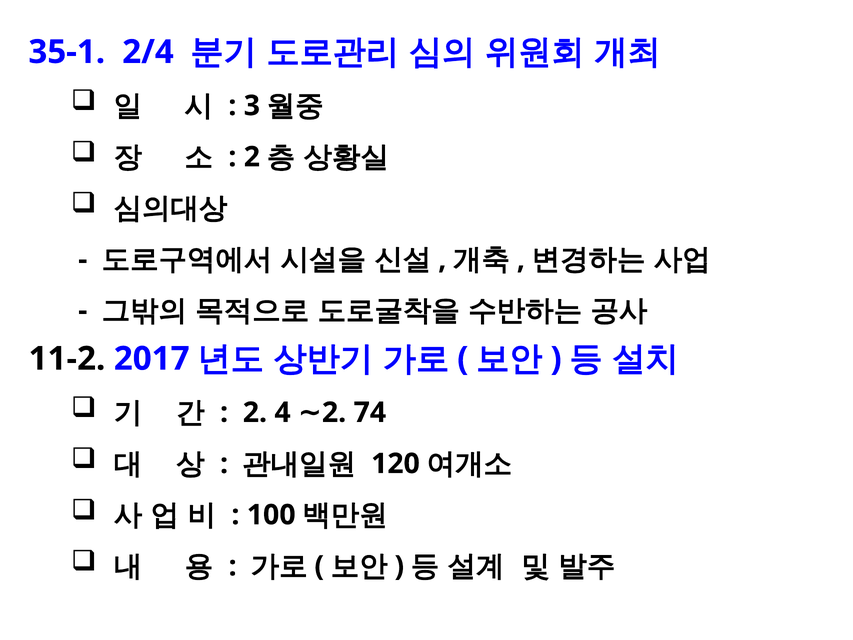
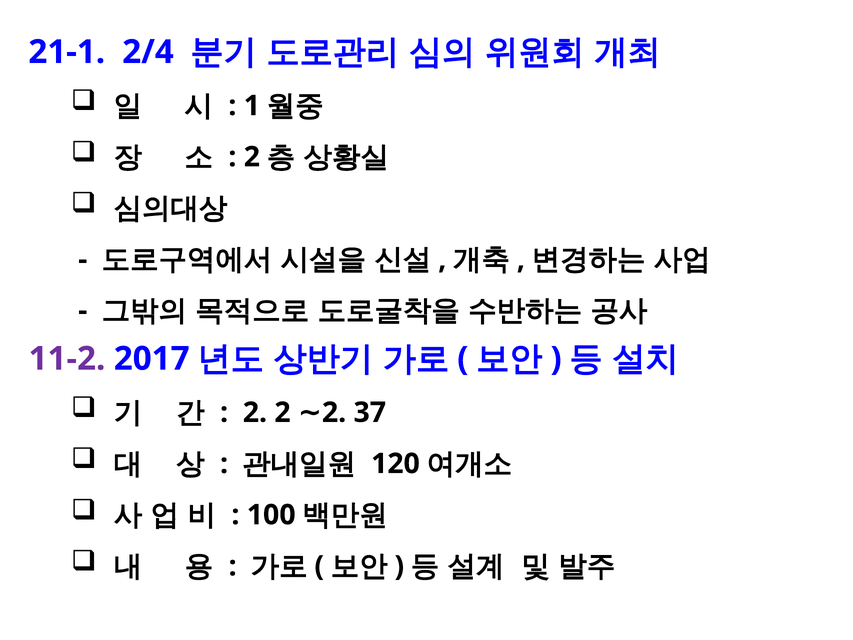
35-1: 35-1 -> 21-1 (67, 52)
3: 3 -> 1 (252, 106)
11-2 colour: black -> purple (67, 359)
4: 4 -> 2 (283, 412)
74: 74 -> 37 (370, 412)
